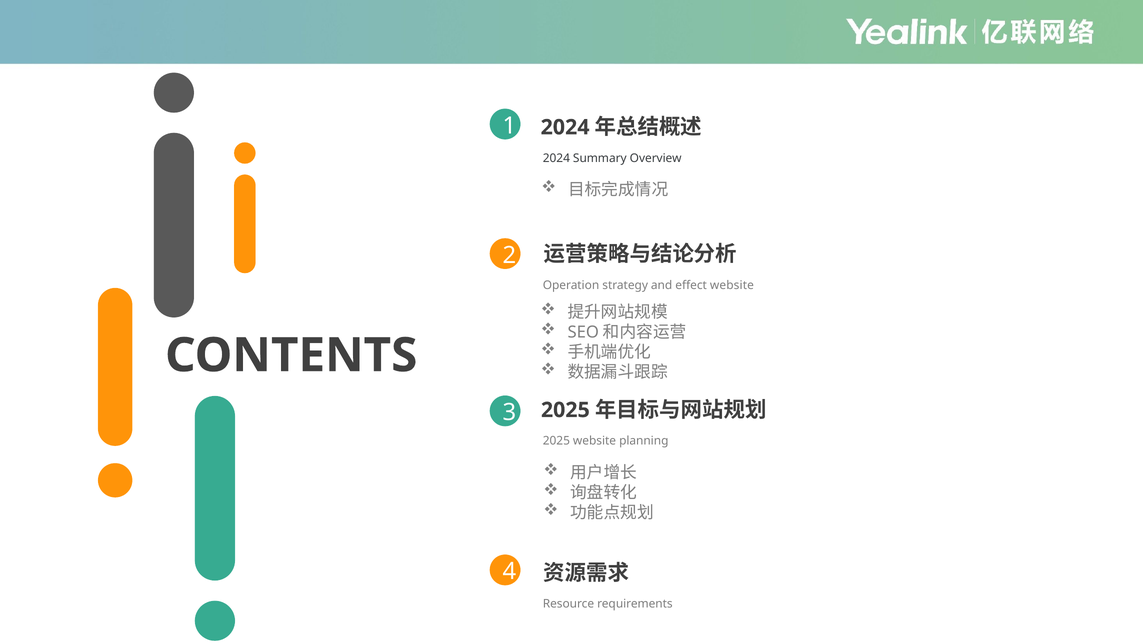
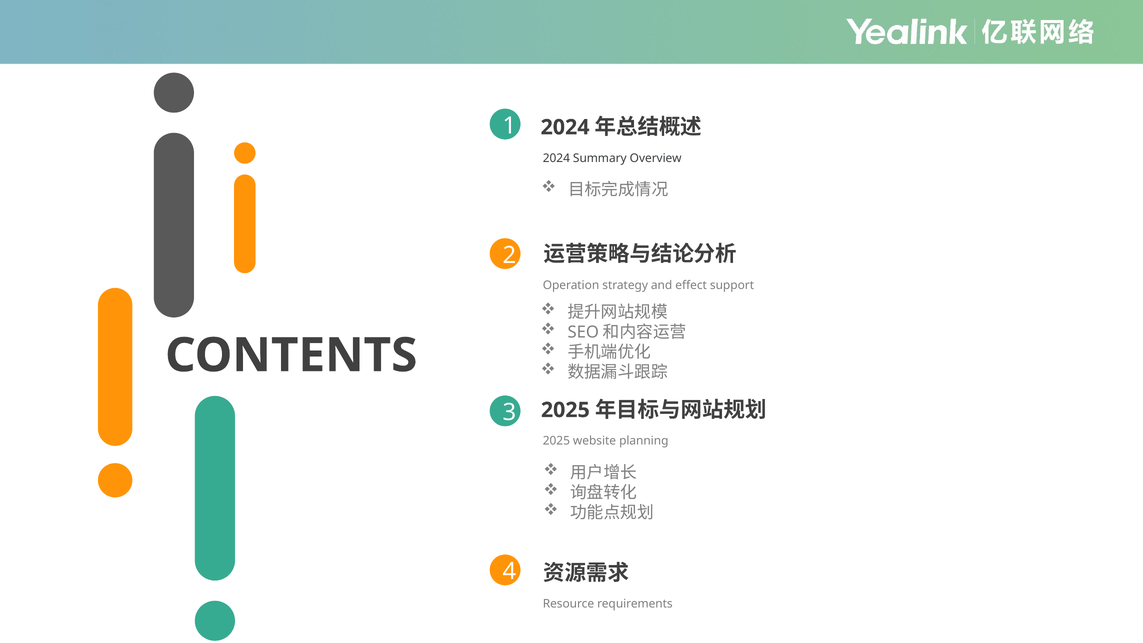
effect website: website -> support (732, 285)
